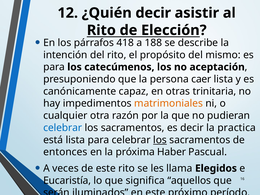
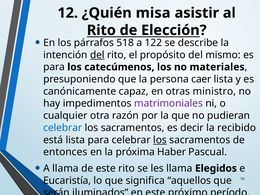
¿Quién decir: decir -> misa (153, 13)
418: 418 -> 518 (125, 43)
188: 188 -> 122 (153, 43)
del underline: none -> present (97, 55)
aceptación: aceptación -> materiales (217, 67)
trinitaria: trinitaria -> ministro (214, 91)
matrimoniales colour: orange -> purple (169, 103)
practica: practica -> recibido (237, 128)
A veces: veces -> llama (65, 168)
